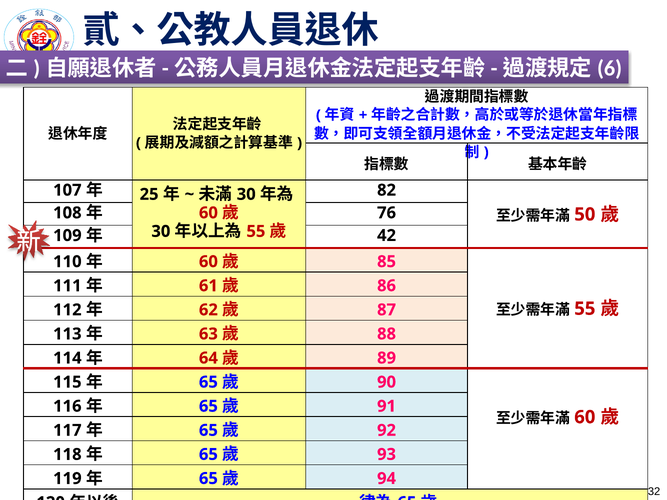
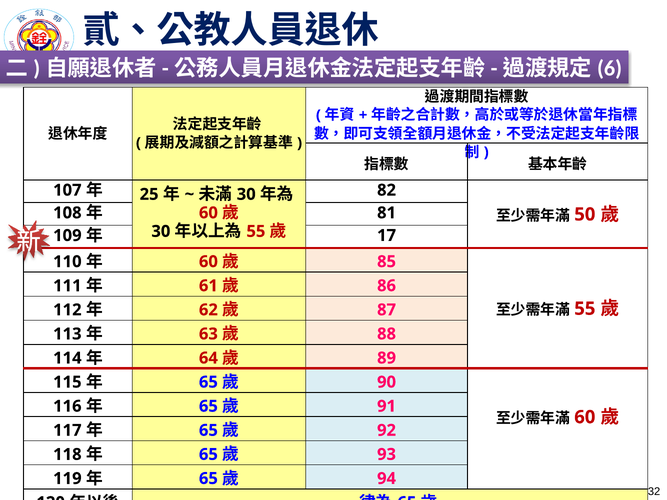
76: 76 -> 81 (387, 213)
42: 42 -> 17 (387, 236)
